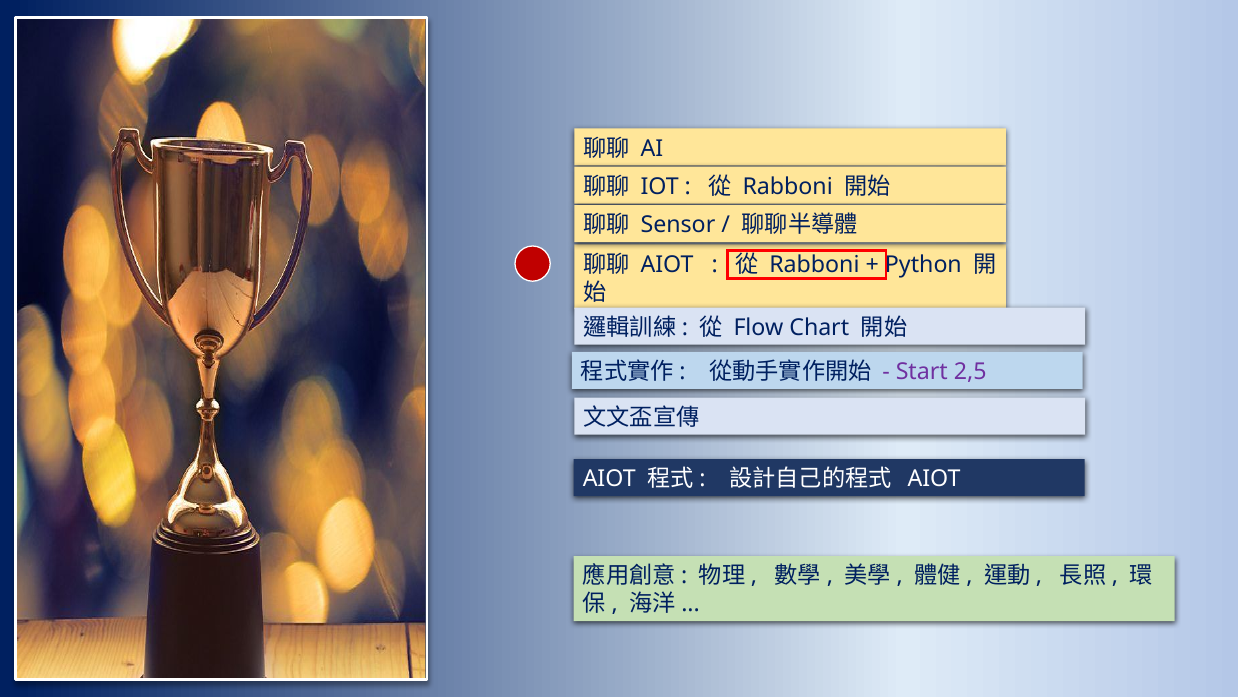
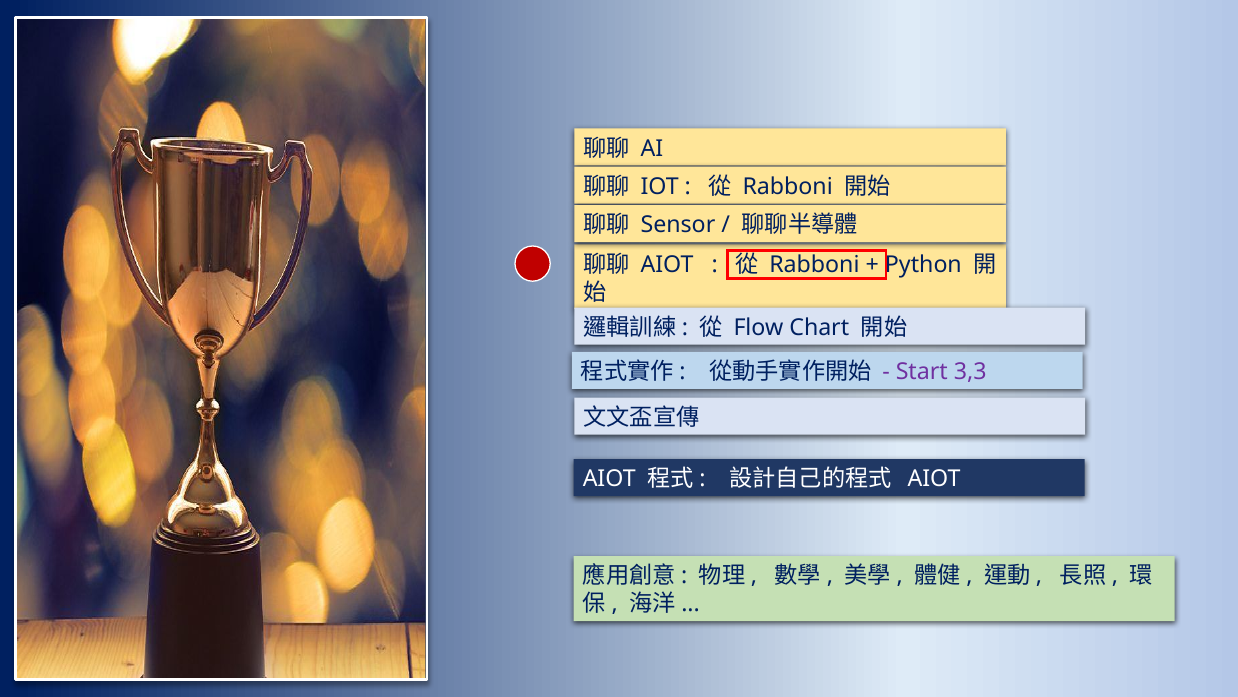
2,5: 2,5 -> 3,3 (970, 372)
